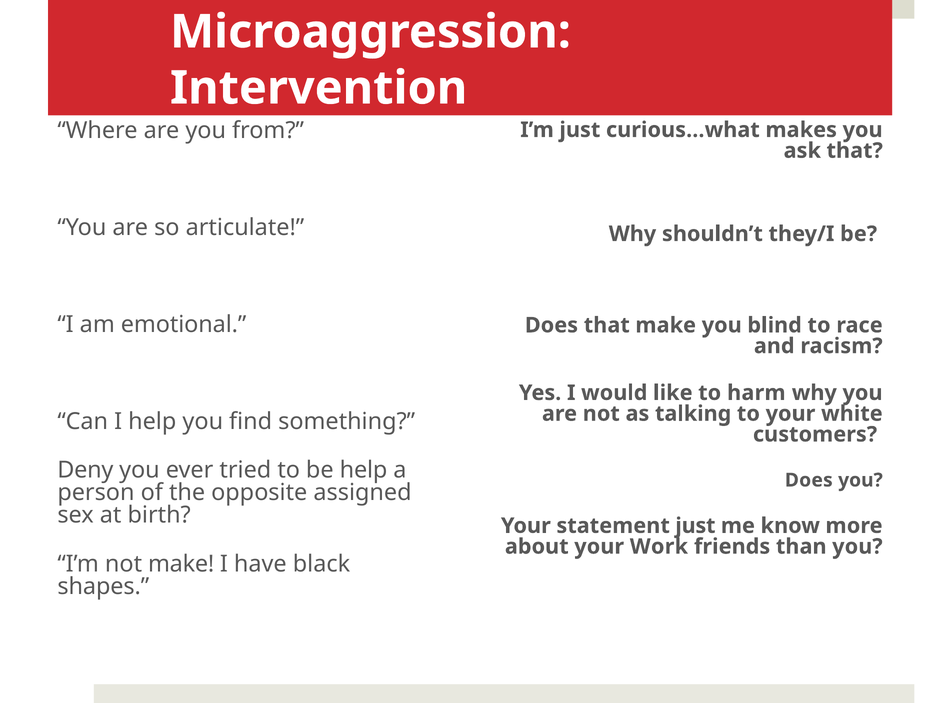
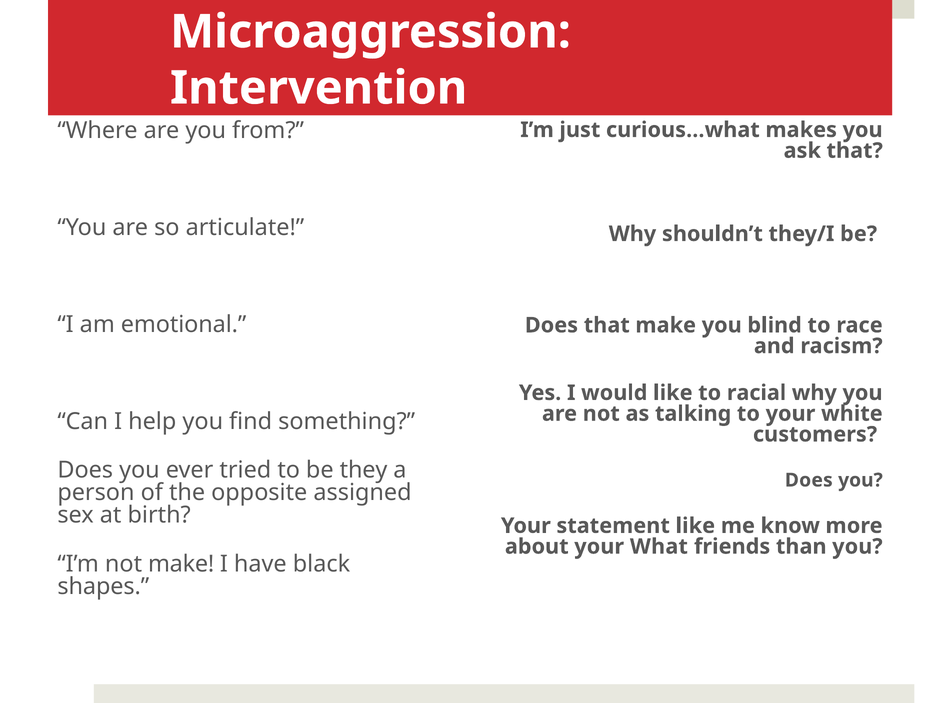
harm: harm -> racial (756, 393)
Deny: Deny -> Does (85, 471)
be help: help -> they (364, 471)
statement just: just -> like (695, 526)
Work: Work -> What (659, 547)
